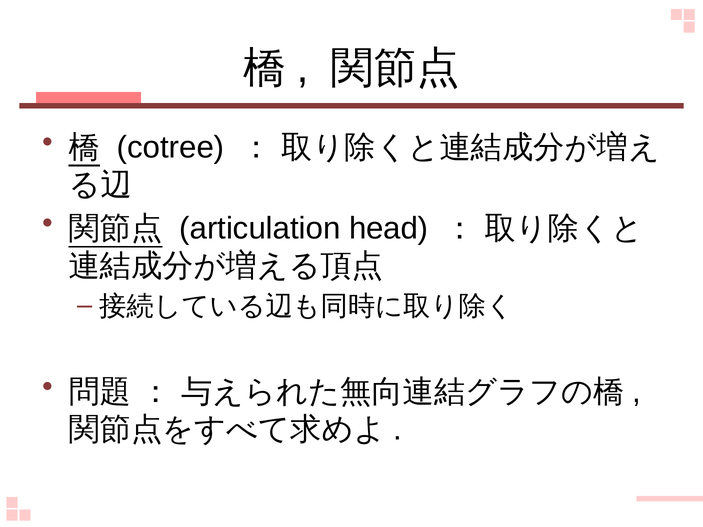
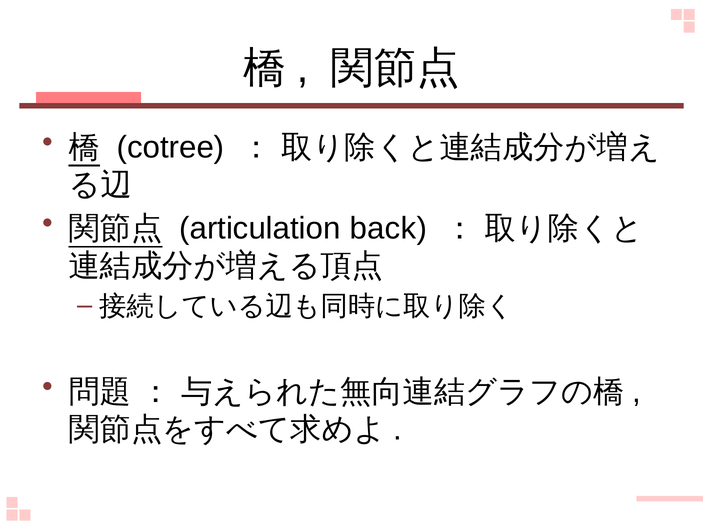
head: head -> back (388, 229)
